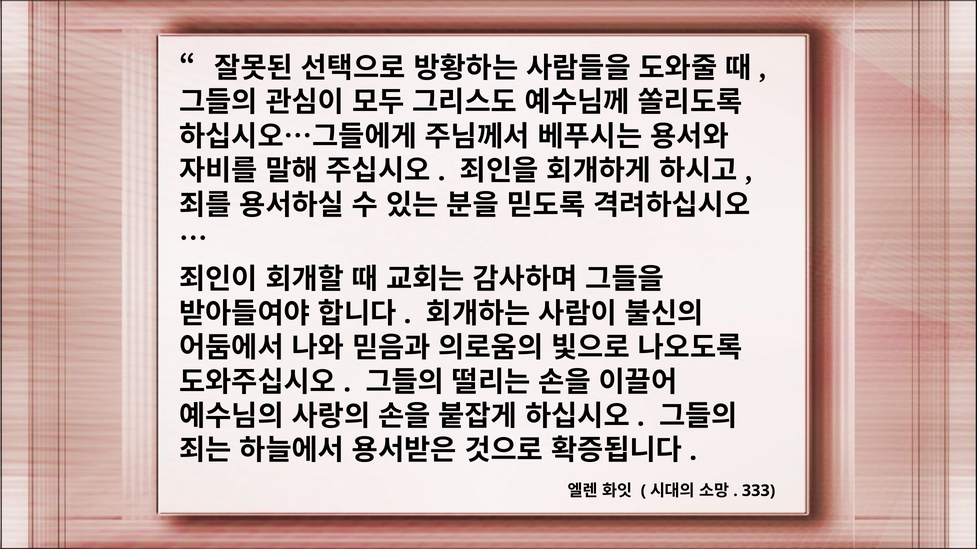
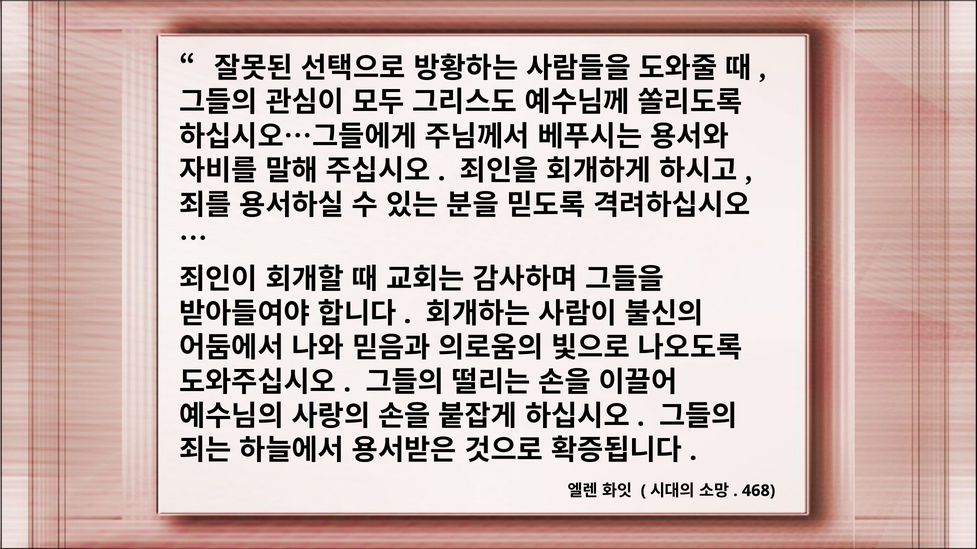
333: 333 -> 468 (759, 491)
